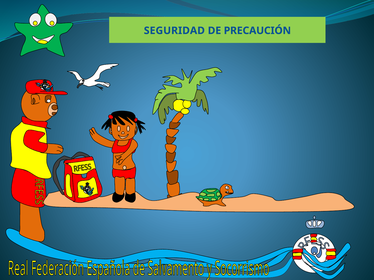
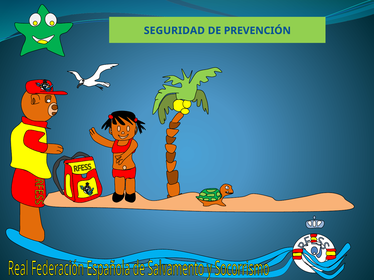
PRECAUCIÓN: PRECAUCIÓN -> PREVENCIÓN (257, 31)
